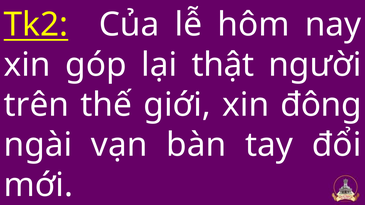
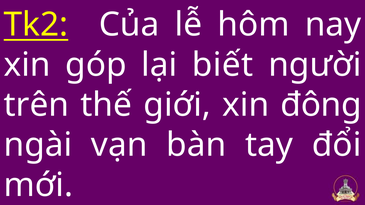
thật: thật -> biết (223, 65)
